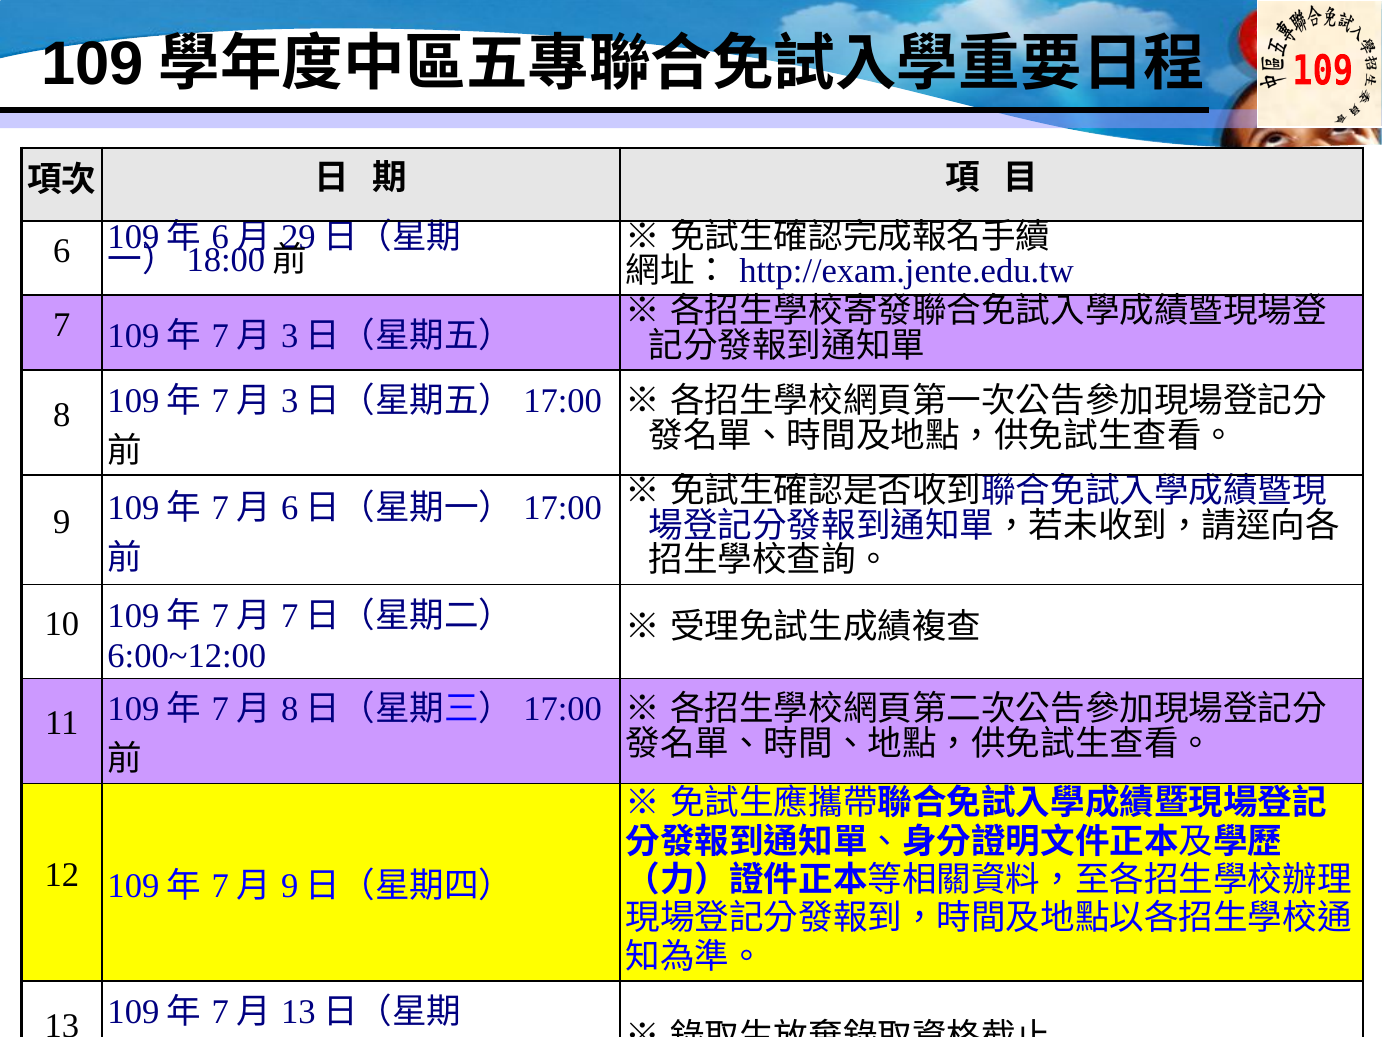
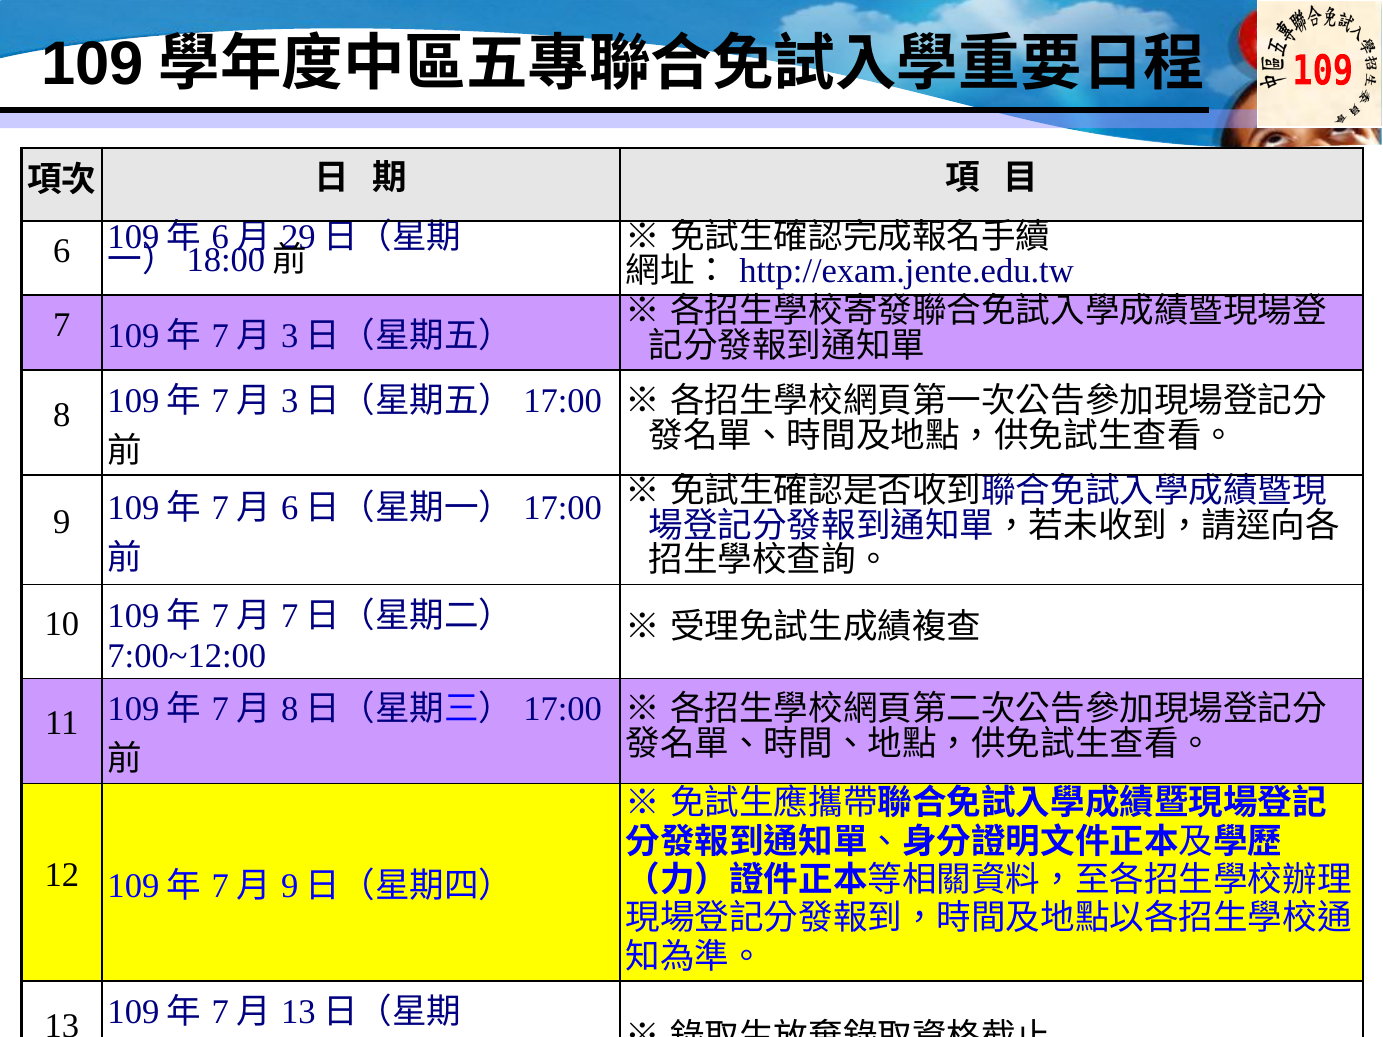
6:00~12:00: 6:00~12:00 -> 7:00~12:00 (187, 657)
